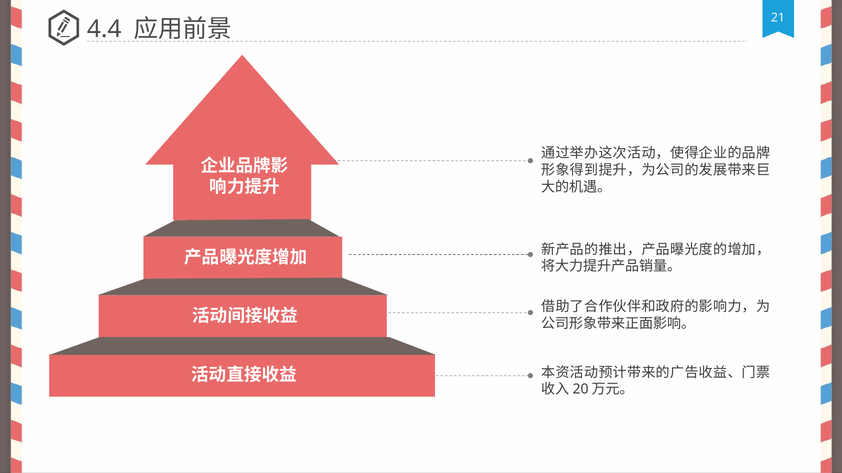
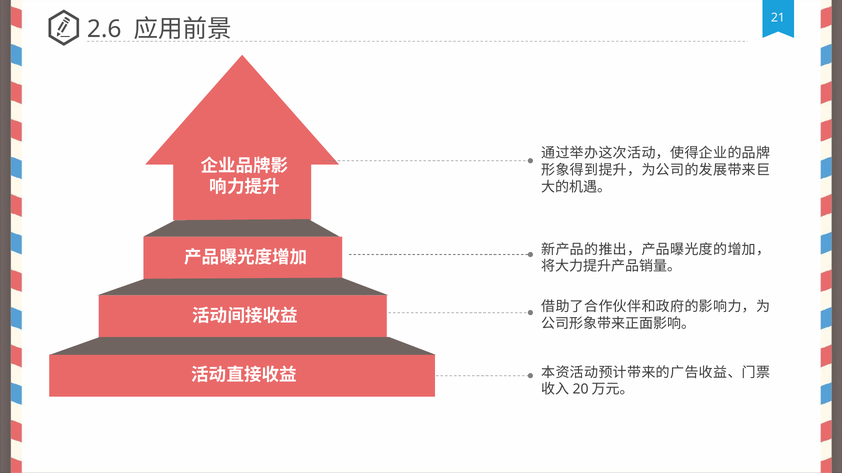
4.4: 4.4 -> 2.6 (104, 29)
